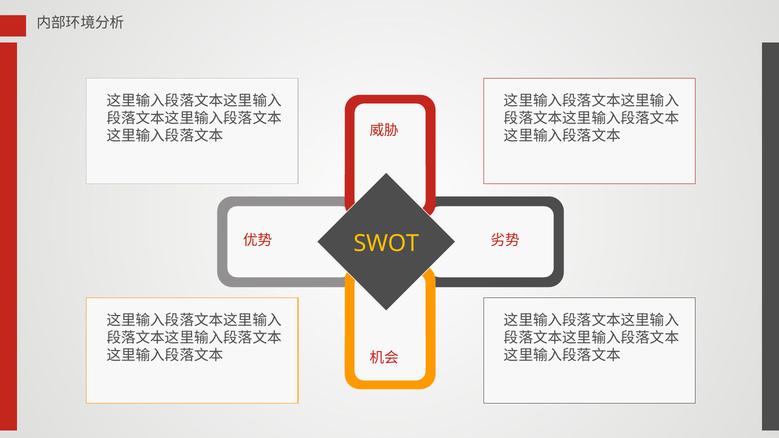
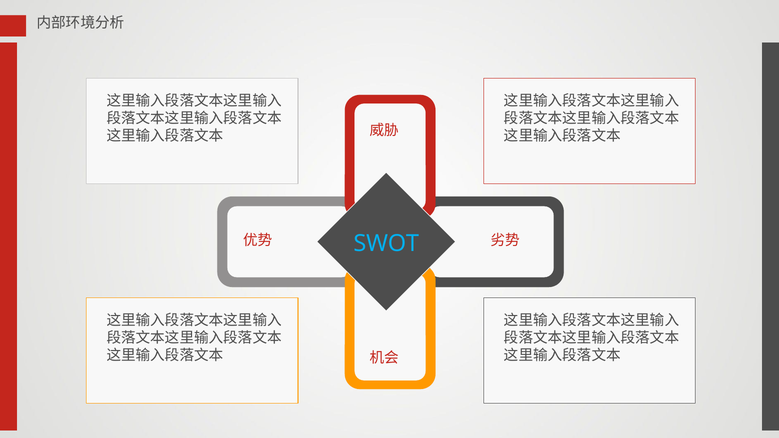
SWOT colour: yellow -> light blue (386, 244)
